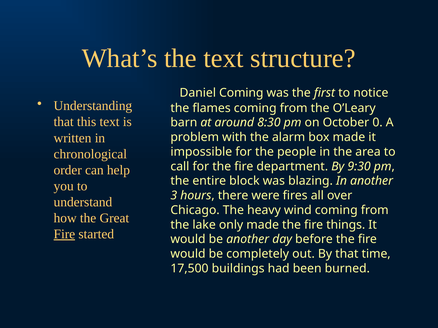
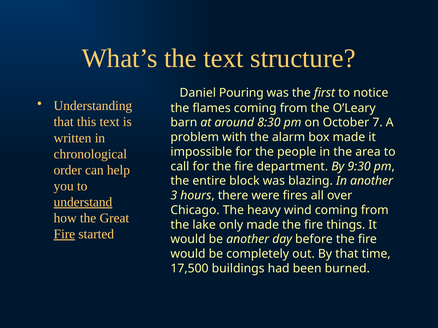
Daniel Coming: Coming -> Pouring (241, 93)
0: 0 -> 7 (378, 123)
understand underline: none -> present (83, 202)
